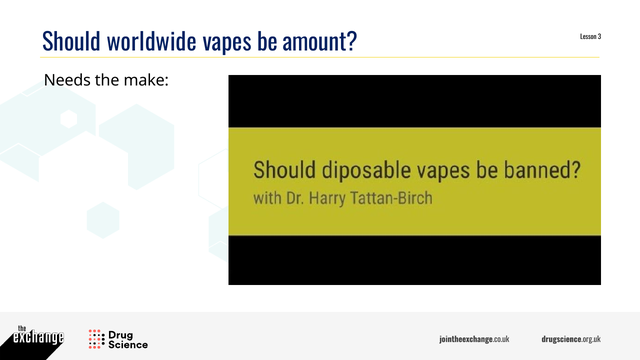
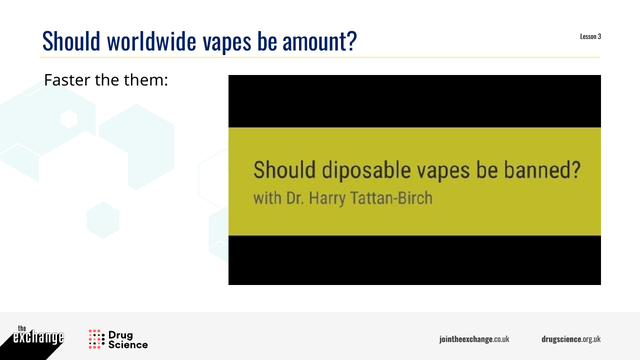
Needs: Needs -> Faster (67, 80)
make: make -> them (146, 80)
